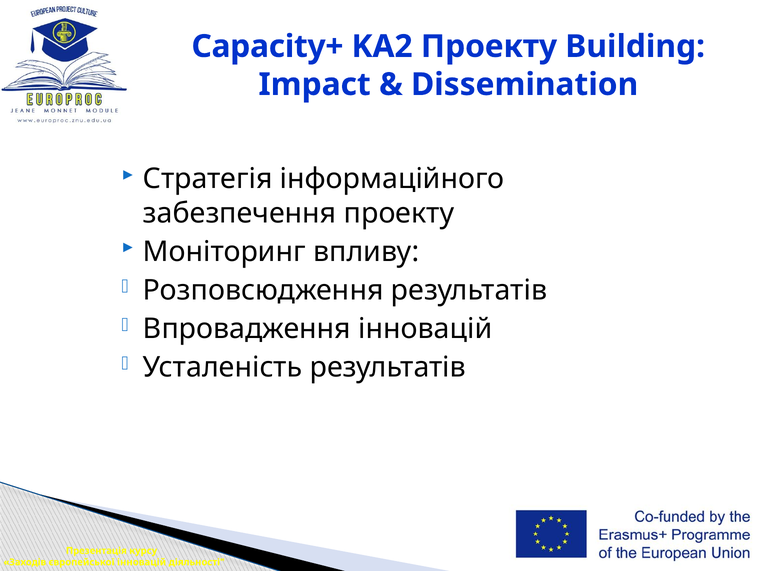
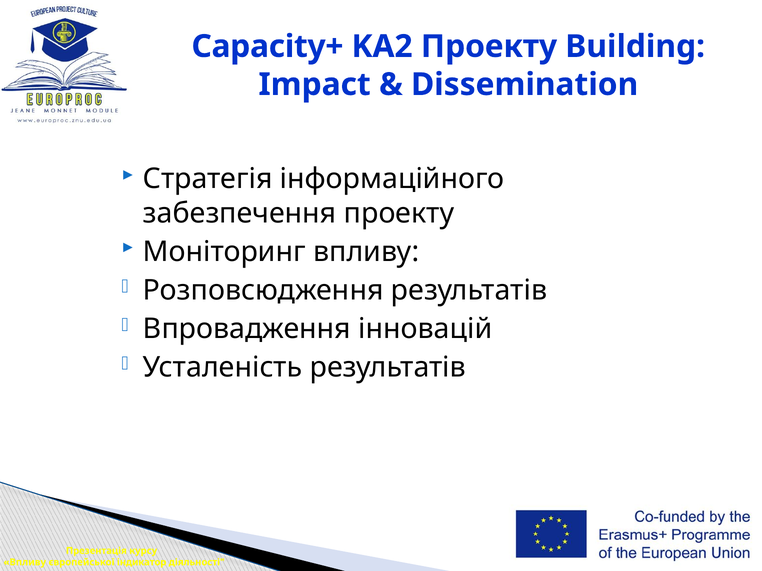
Заходів: Заходів -> Впливу (25, 563)
європейської інновацій: інновацій -> індикатор (142, 563)
